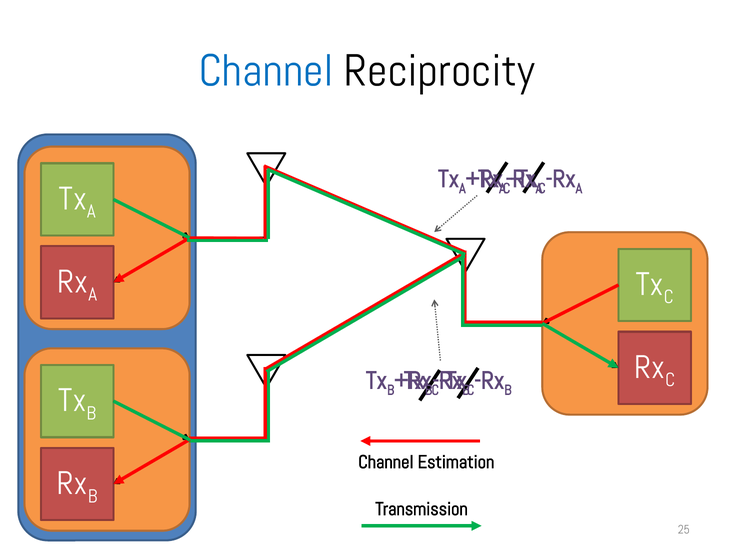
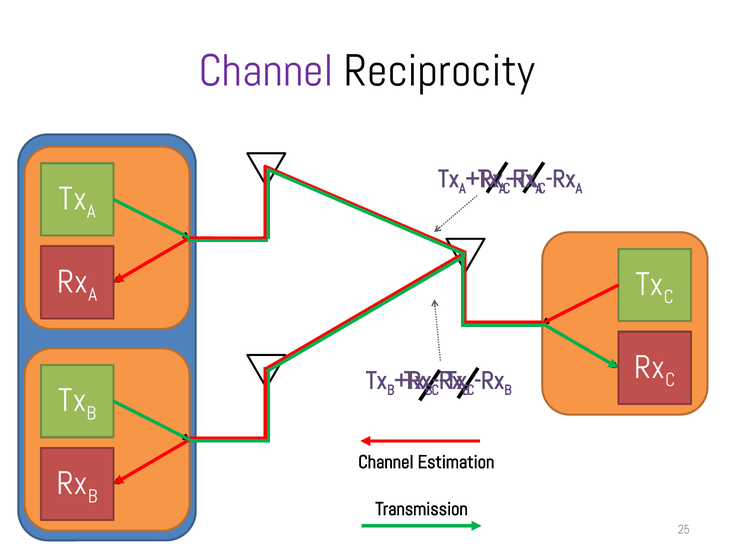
Channel colour: blue -> purple (266, 71)
